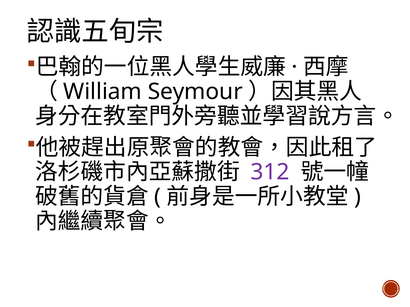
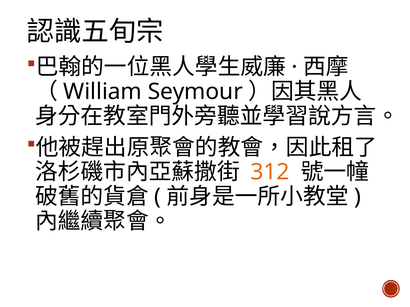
312 colour: purple -> orange (270, 172)
